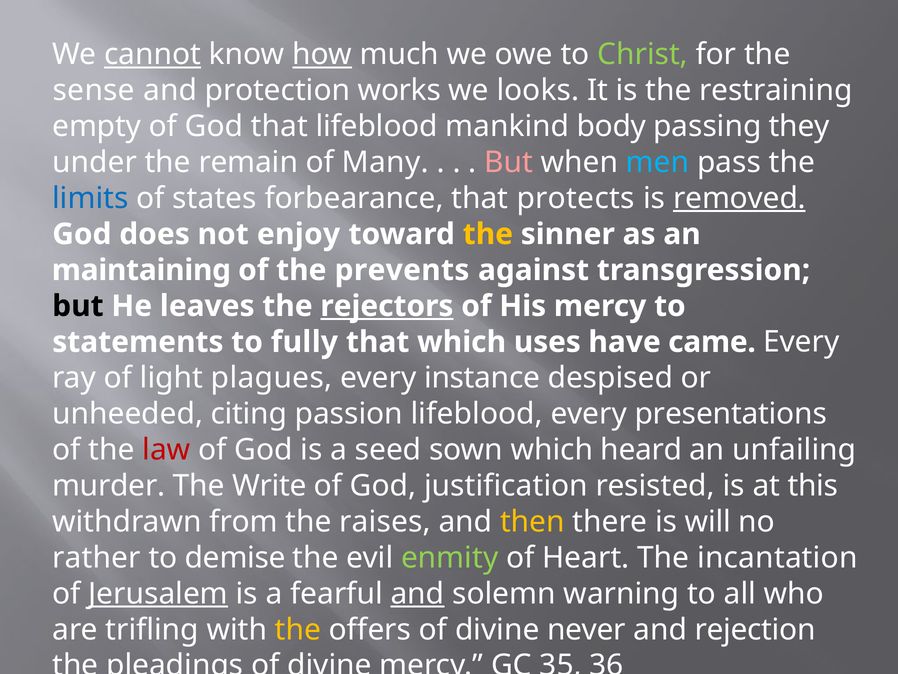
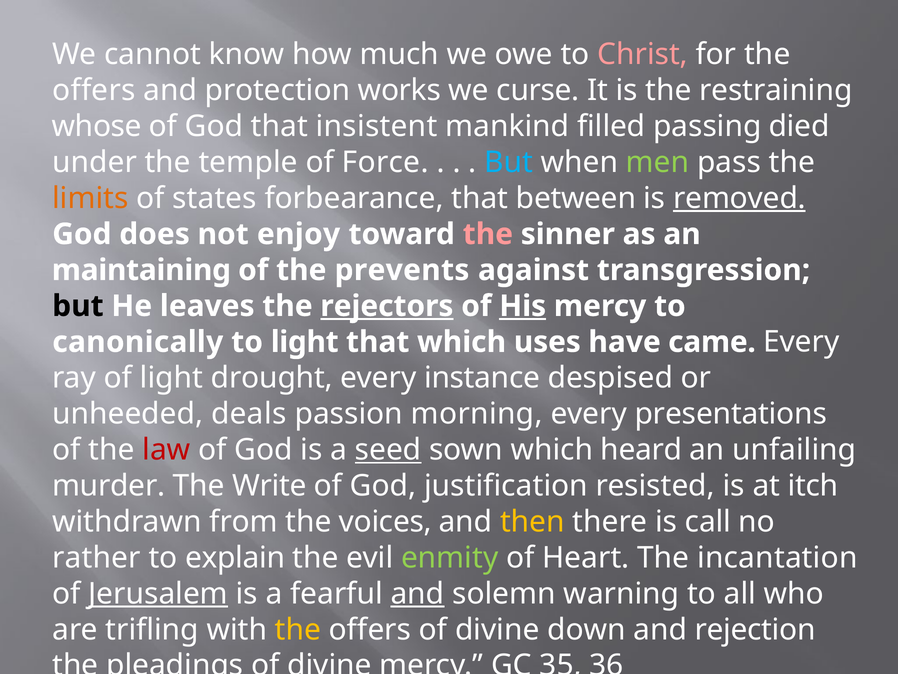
cannot underline: present -> none (153, 54)
how underline: present -> none (322, 54)
Christ colour: light green -> pink (643, 54)
sense: sense -> offers (94, 90)
looks: looks -> curse (538, 90)
empty: empty -> whose (97, 126)
that lifeblood: lifeblood -> insistent (377, 126)
body: body -> filled (611, 126)
they: they -> died (799, 126)
remain: remain -> temple (248, 162)
Many: Many -> Force (385, 162)
But colour: pink -> light blue (509, 162)
men colour: light blue -> light green (658, 162)
limits colour: blue -> orange (90, 198)
protects: protects -> between (576, 198)
the colour: yellow -> pink (488, 234)
His underline: none -> present (523, 306)
statements: statements -> canonically (138, 342)
to fully: fully -> light (305, 342)
plagues: plagues -> drought (272, 378)
citing: citing -> deals (249, 414)
passion lifeblood: lifeblood -> morning (477, 414)
seed underline: none -> present (388, 450)
this: this -> itch (813, 485)
raises: raises -> voices (385, 521)
will: will -> call (708, 521)
demise: demise -> explain (235, 557)
never: never -> down (586, 629)
